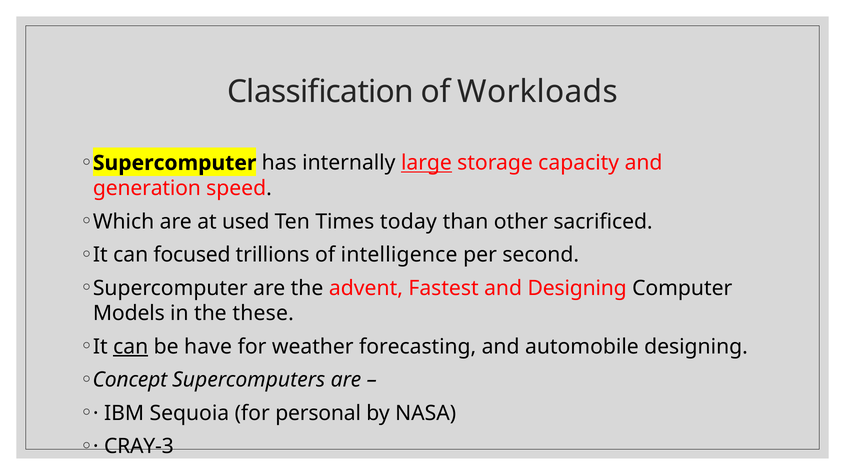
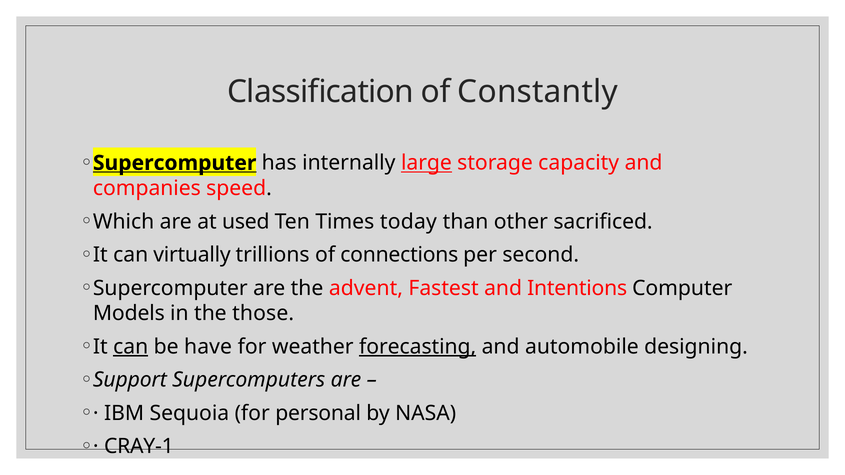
Workloads: Workloads -> Constantly (538, 92)
Supercomputer underline: none -> present (175, 163)
generation: generation -> companies (147, 188)
focused: focused -> virtually (192, 255)
intelligence: intelligence -> connections (399, 255)
and Designing: Designing -> Intentions (577, 288)
these: these -> those (263, 314)
forecasting underline: none -> present (418, 347)
Concept: Concept -> Support (130, 380)
CRAY-3: CRAY-3 -> CRAY-1 (139, 447)
